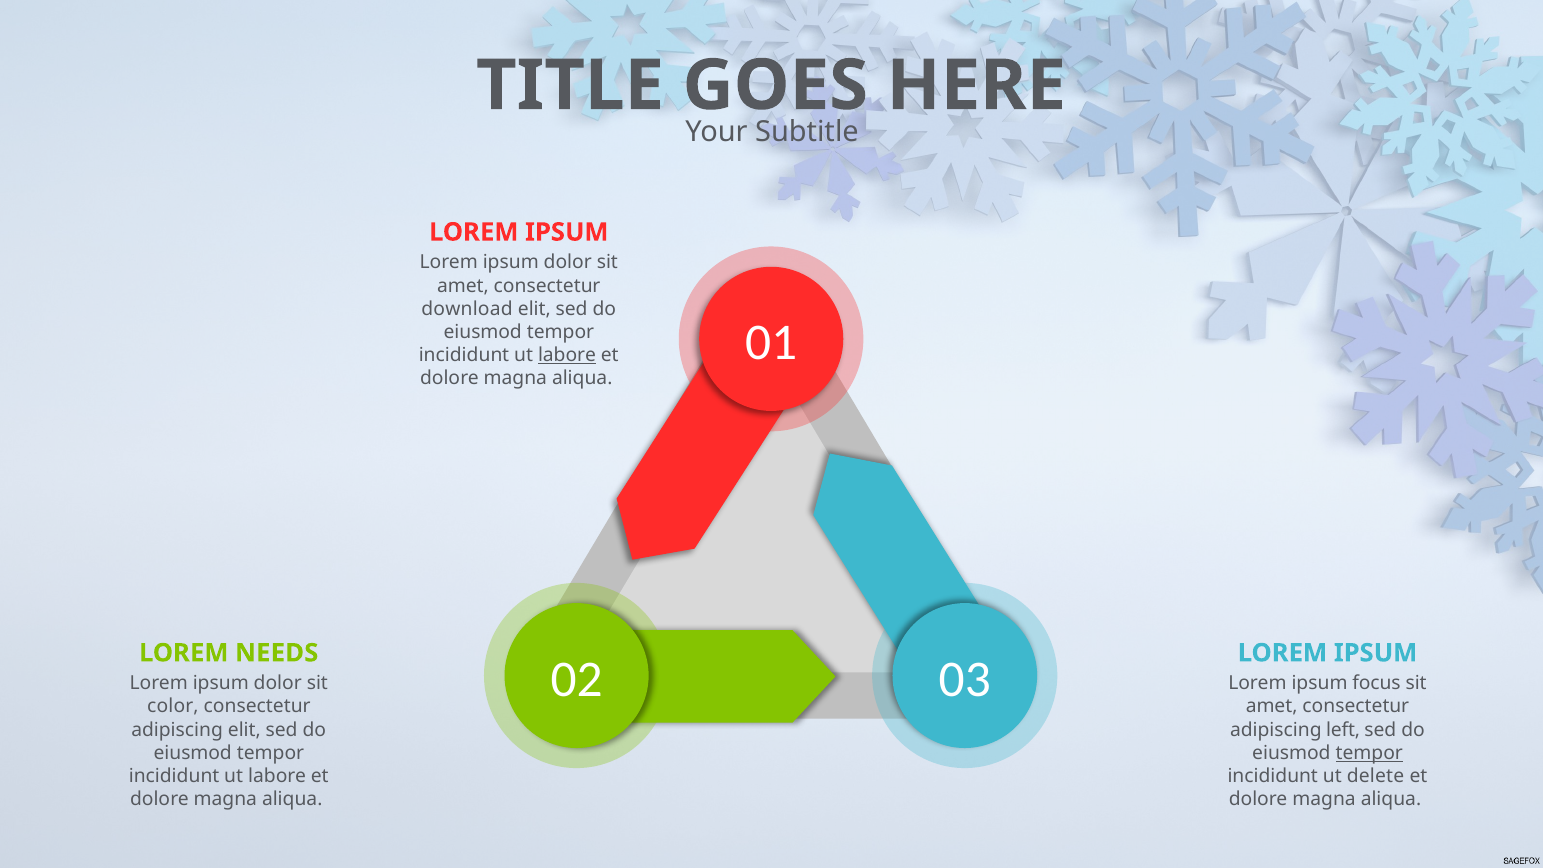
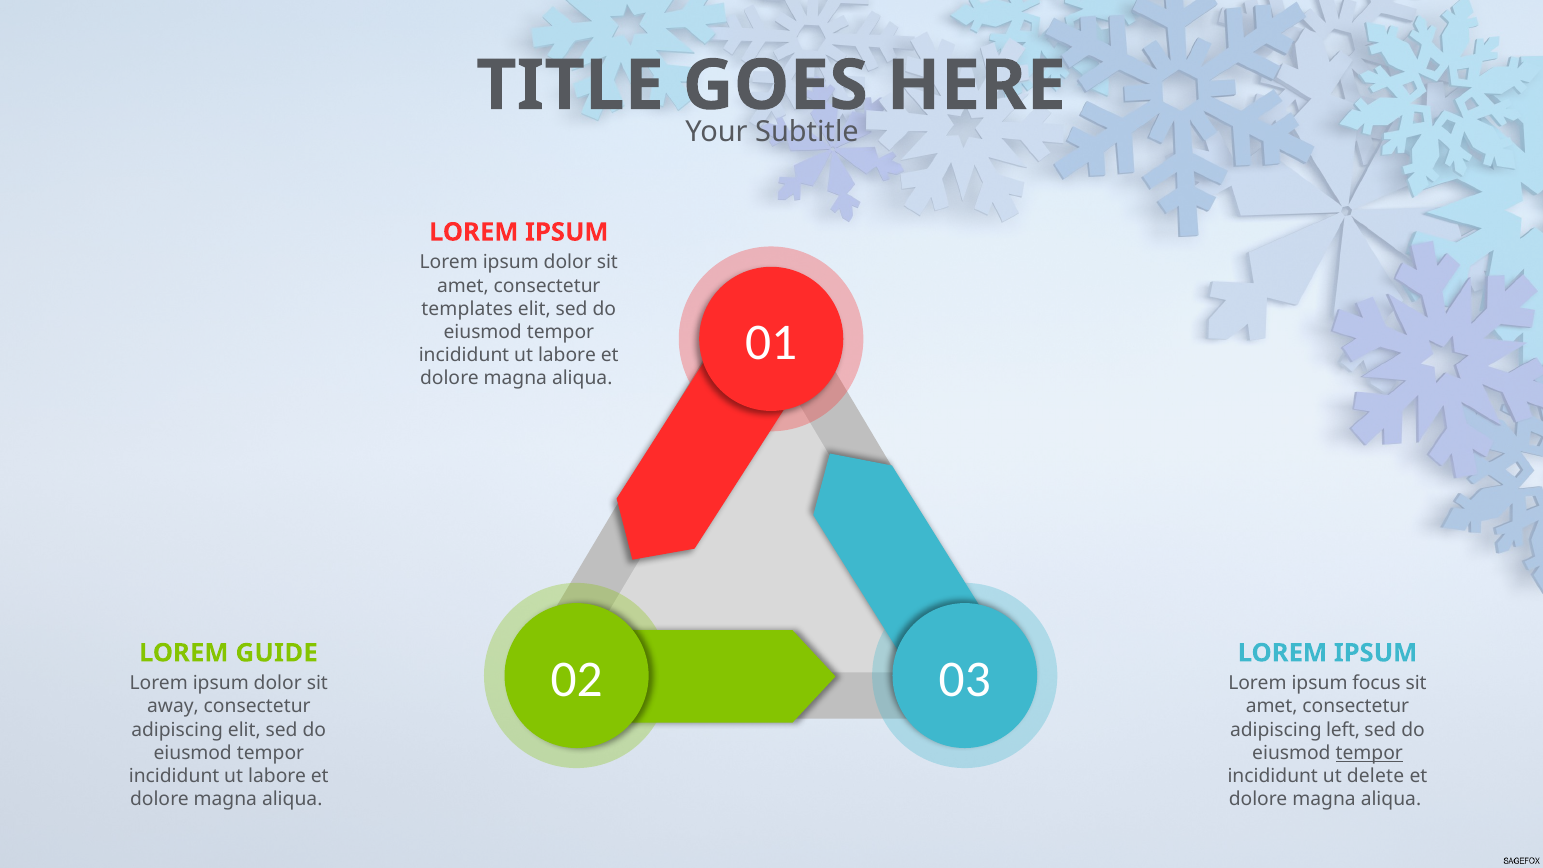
download: download -> templates (467, 309)
labore underline: present -> none (567, 355)
NEEDS: NEEDS -> GUIDE (277, 653)
color: color -> away (173, 706)
